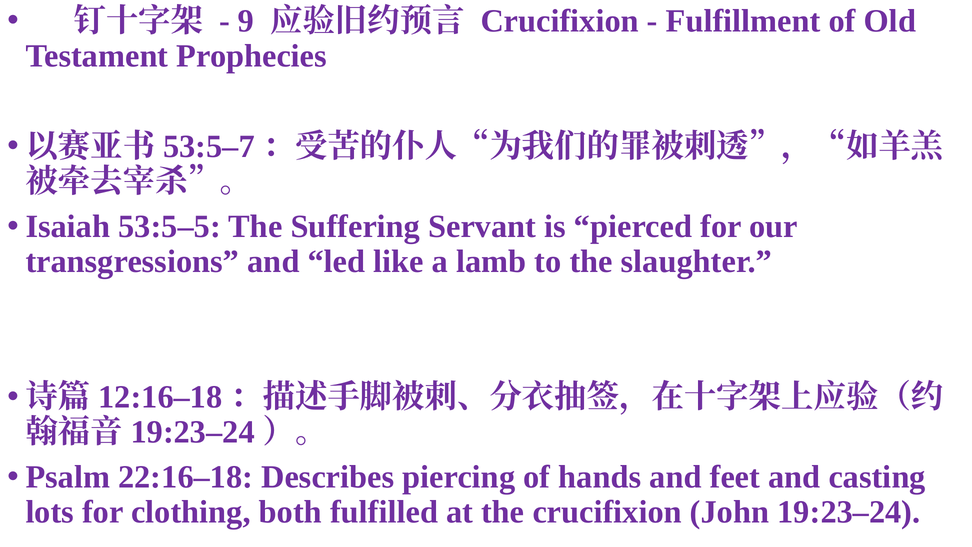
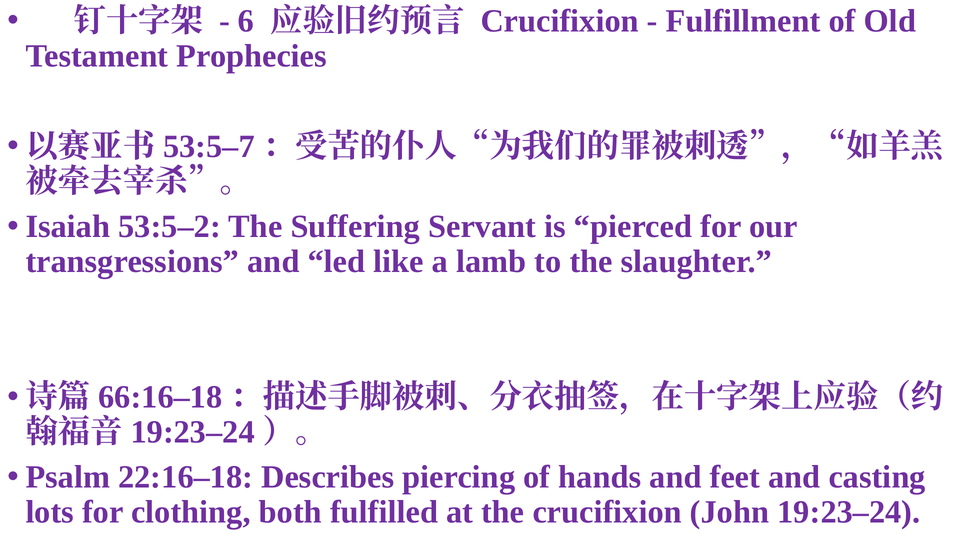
9: 9 -> 6 (246, 21)
53:5–5: 53:5–5 -> 53:5–2 (170, 226)
12:16–18: 12:16–18 -> 66:16–18 (160, 397)
